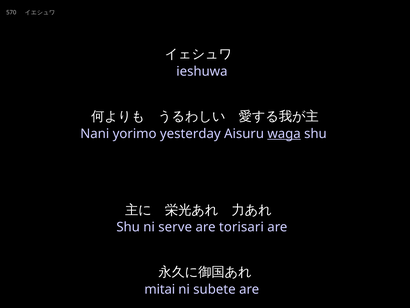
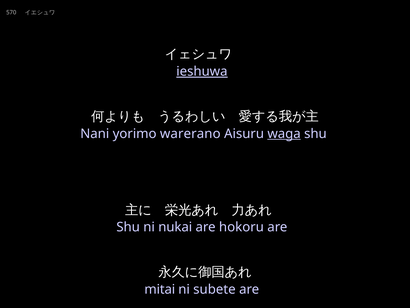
ieshuwa underline: none -> present (202, 71)
yesterday: yesterday -> warerano (190, 133)
serve: serve -> nukai (175, 227)
torisari: torisari -> hokoru (241, 227)
